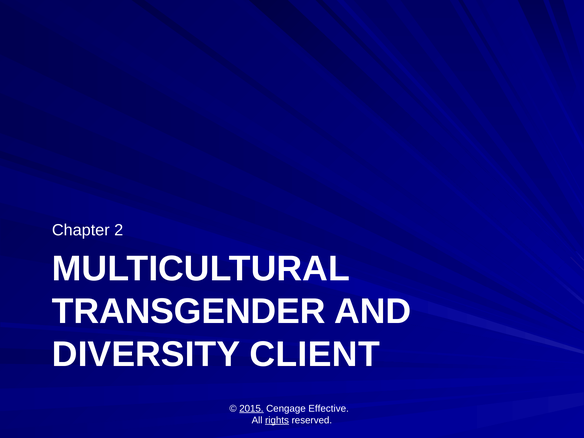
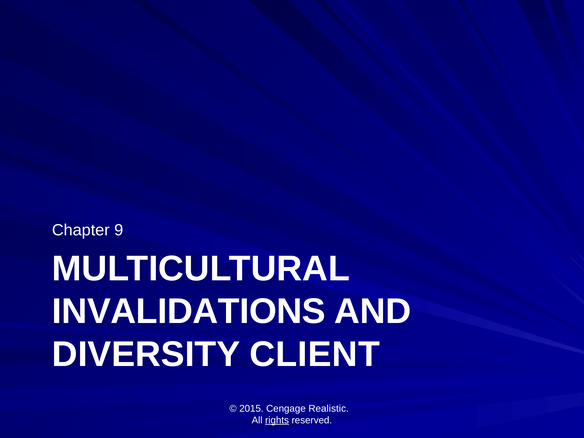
2: 2 -> 9 (119, 230)
TRANSGENDER: TRANSGENDER -> INVALIDATIONS (189, 311)
2015 underline: present -> none (251, 408)
Effective: Effective -> Realistic (329, 408)
